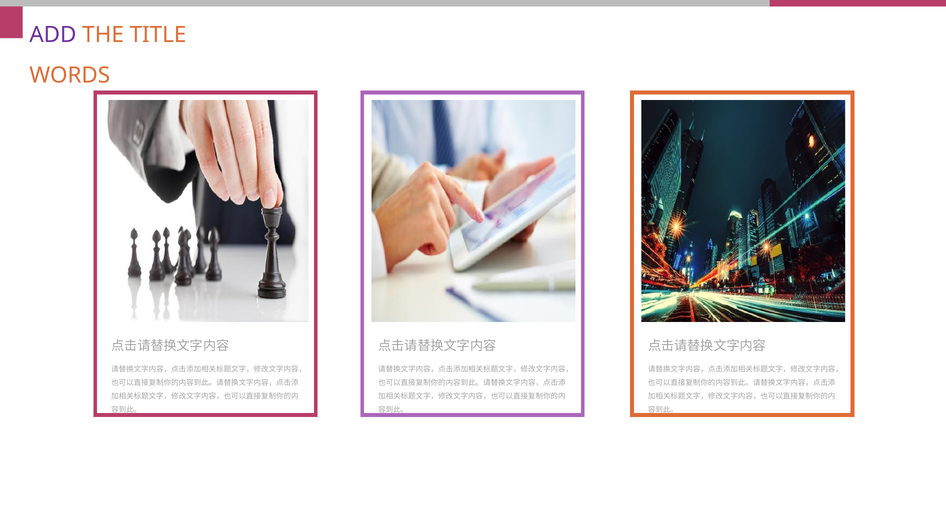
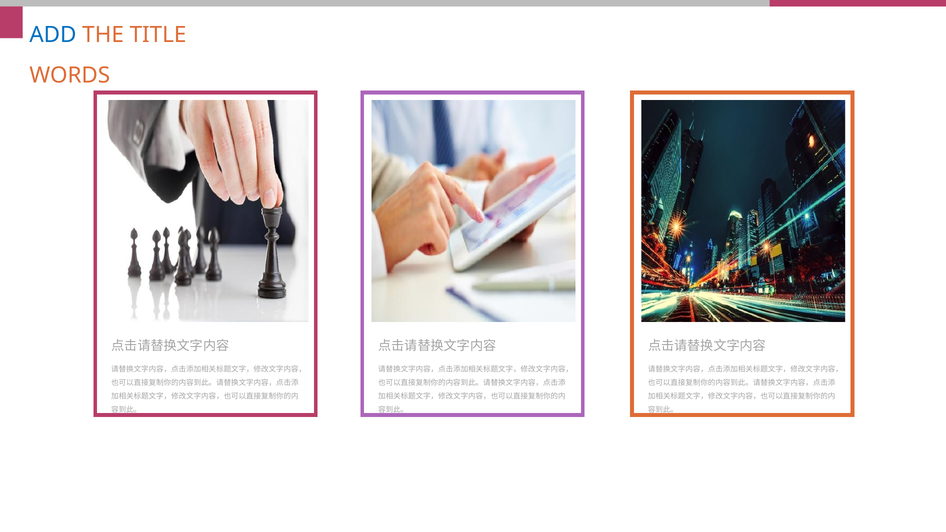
ADD colour: purple -> blue (53, 35)
